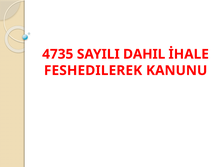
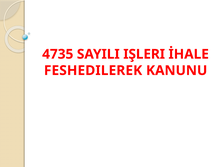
DAHIL: DAHIL -> IŞLERI (144, 54)
